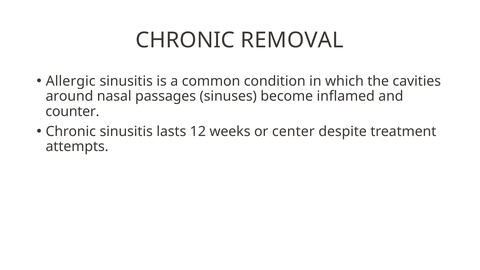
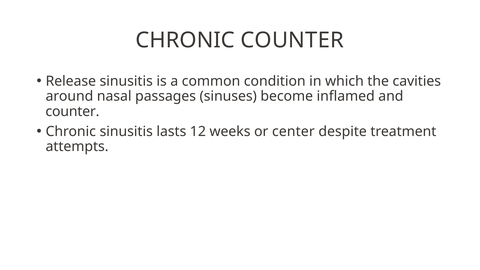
CHRONIC REMOVAL: REMOVAL -> COUNTER (292, 40)
Allergic: Allergic -> Release (71, 81)
